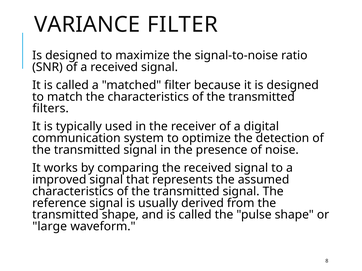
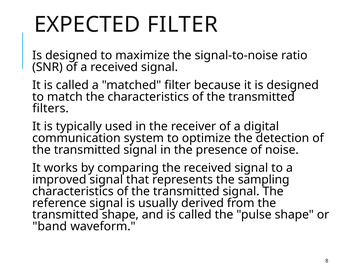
VARIANCE: VARIANCE -> EXPECTED (87, 25)
assumed: assumed -> sampling (264, 180)
large: large -> band (50, 227)
